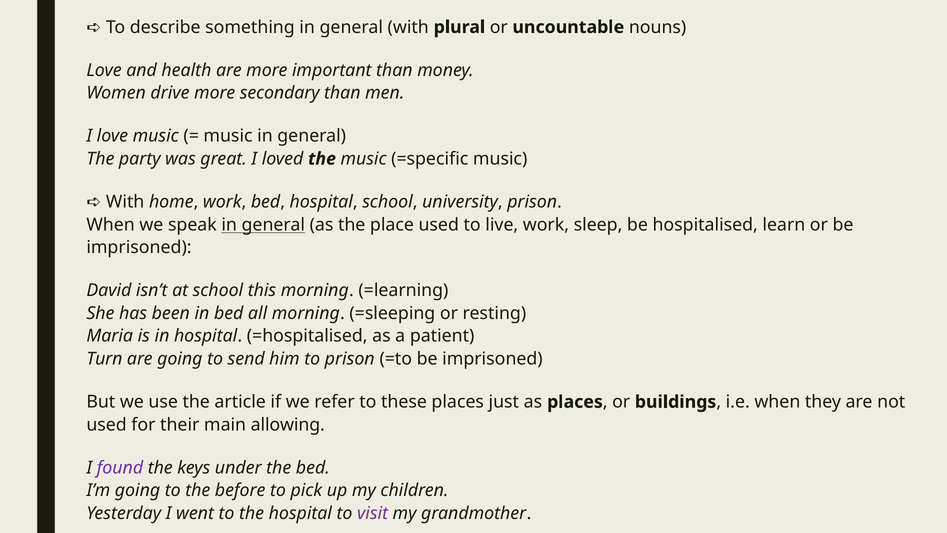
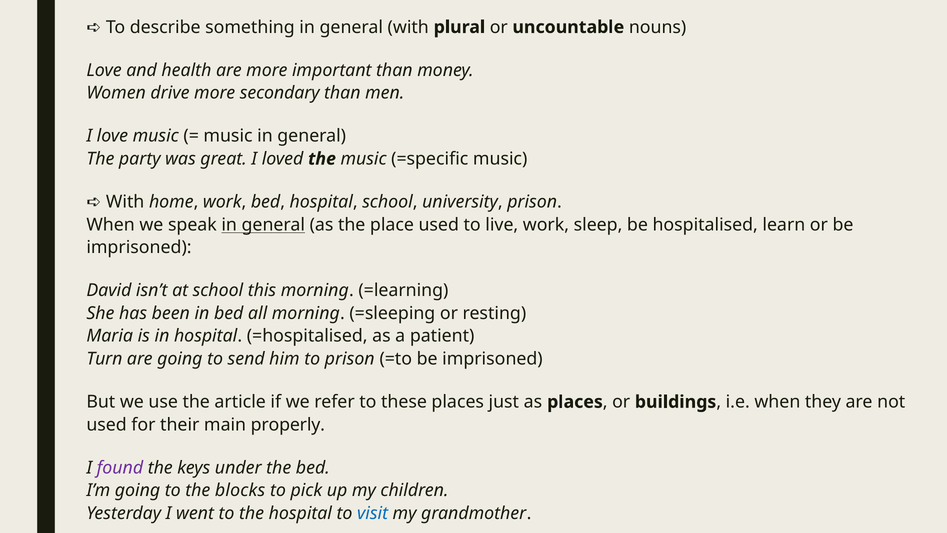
allowing: allowing -> properly (288, 424)
before: before -> blocks (240, 490)
visit colour: purple -> blue (373, 513)
